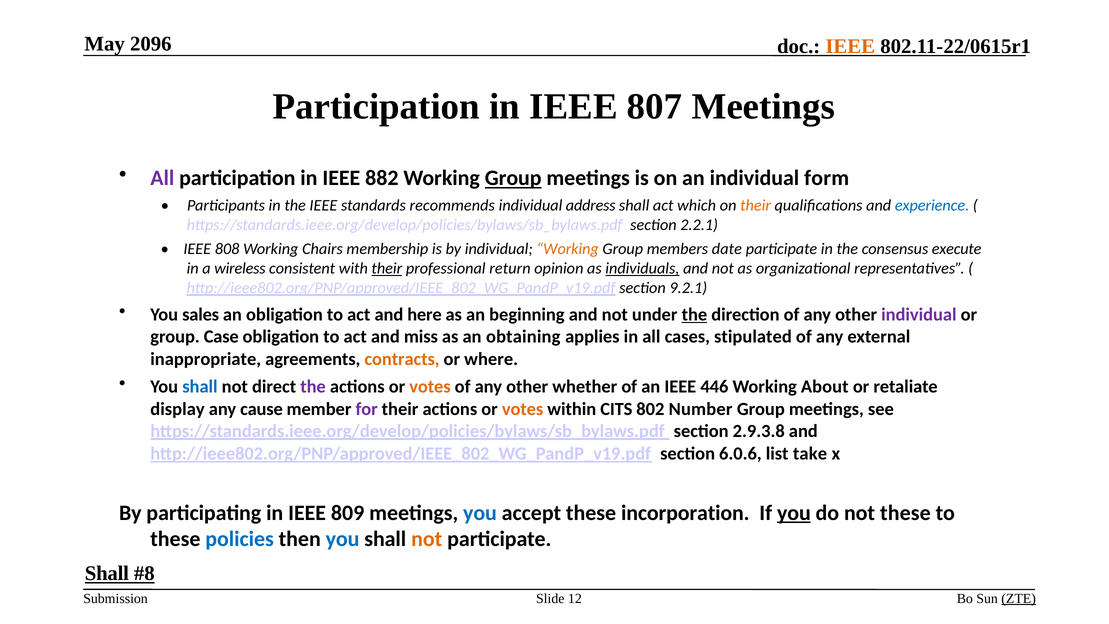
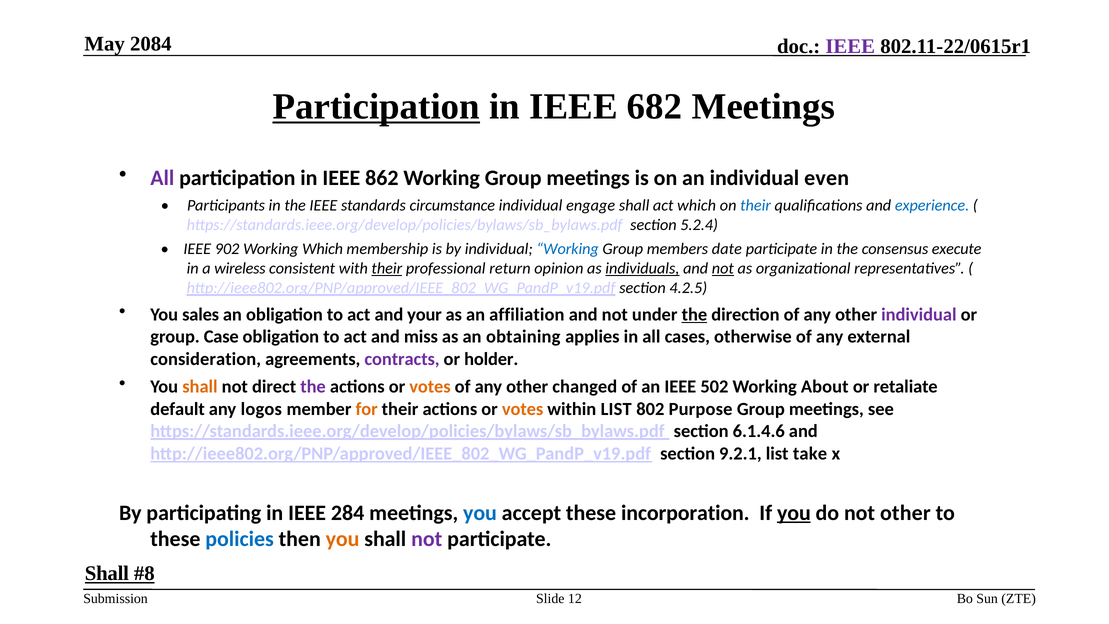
2096: 2096 -> 2084 (151, 44)
IEEE colour: orange -> purple (850, 46)
Participation underline: none -> present (376, 107)
807: 807 -> 682 (655, 107)
882: 882 -> 862 (382, 178)
Group underline: present -> none (513, 178)
form: form -> even (827, 178)
recommends: recommends -> circumstance (452, 205)
address: address -> engage (591, 205)
their colour: orange -> blue (756, 205)
2.2.1: 2.2.1 -> 5.2.4 (699, 225)
808: 808 -> 902 (227, 249)
Working Chairs: Chairs -> Which (323, 249)
Working colour: orange -> blue (568, 249)
not underline: none -> present (723, 268)
9.2.1: 9.2.1 -> 4.2.5 (688, 288)
here: here -> your (424, 315)
beginning: beginning -> affiliation (527, 315)
stipulated: stipulated -> otherwise (753, 337)
inappropriate: inappropriate -> consideration (206, 359)
contracts colour: orange -> purple (402, 359)
where: where -> holder (491, 359)
shall colour: blue -> orange (200, 387)
whether: whether -> changed (585, 387)
446: 446 -> 502 (714, 387)
display: display -> default (178, 409)
cause: cause -> logos (261, 409)
for colour: purple -> orange (367, 409)
within CITS: CITS -> LIST (616, 409)
Number: Number -> Purpose (701, 409)
2.9.3.8: 2.9.3.8 -> 6.1.4.6 (759, 431)
6.0.6: 6.0.6 -> 9.2.1 (740, 454)
809: 809 -> 284 (348, 513)
not these: these -> other (905, 513)
you colour: blue -> orange (343, 539)
not colour: orange -> purple (427, 539)
ZTE underline: present -> none (1019, 598)
